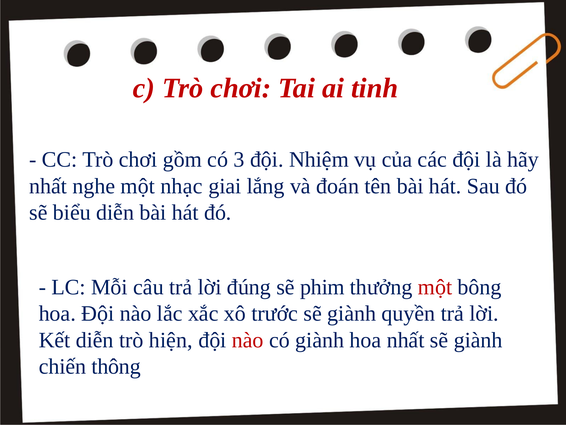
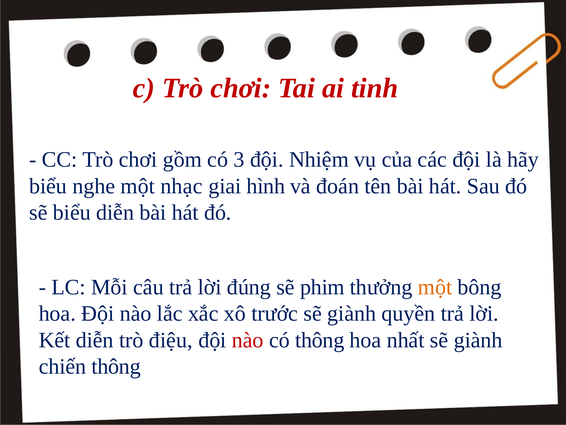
nhất: nhất -> biểu (48, 186)
lắng: lắng -> hình (266, 186)
một colour: red -> orange (435, 287)
hiện: hiện -> điệu (171, 340)
có giành: giành -> thông (320, 340)
